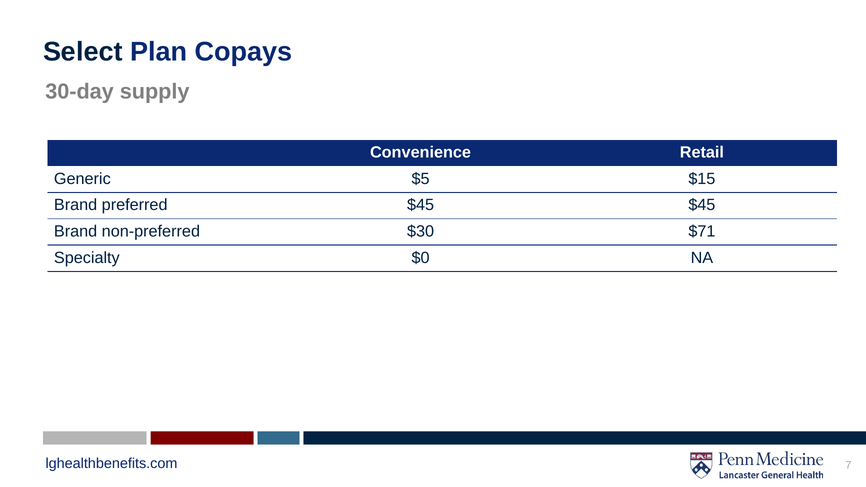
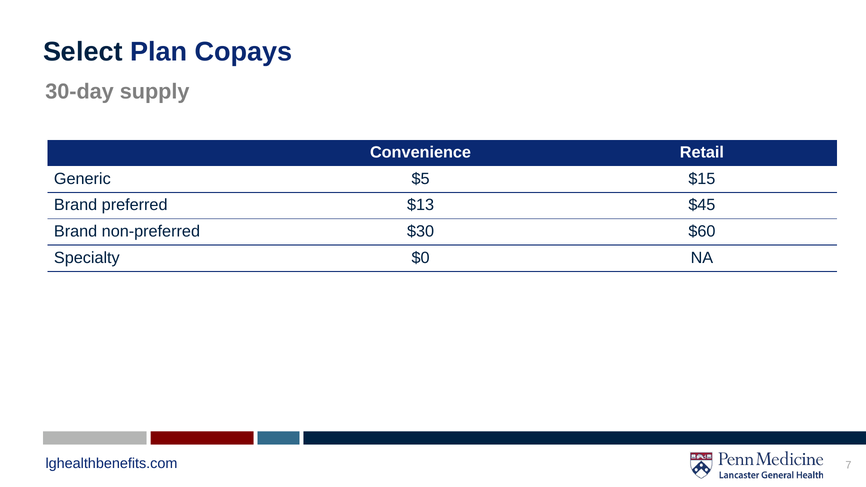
preferred $45: $45 -> $13 (421, 205)
$71: $71 -> $60 (702, 231)
